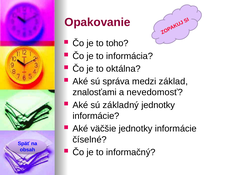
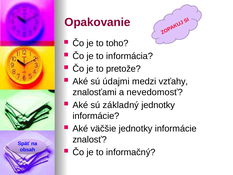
oktálna: oktálna -> pretože (123, 69)
správa: správa -> údajmi (116, 81)
základ: základ -> vzťahy (173, 81)
číselné: číselné -> znalosť (90, 139)
